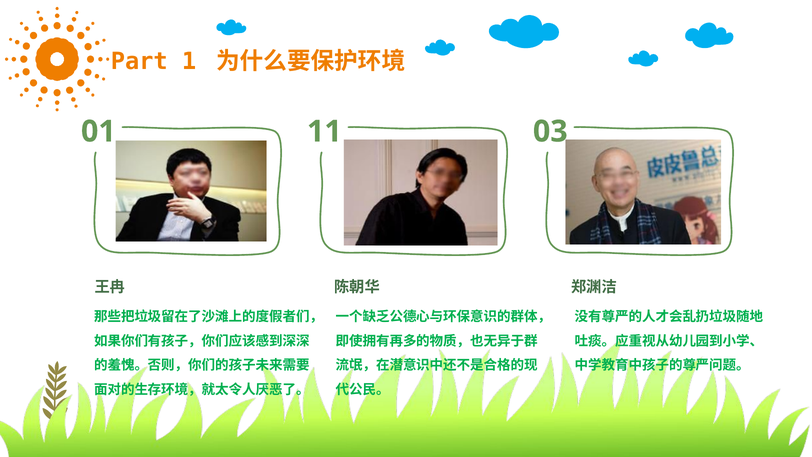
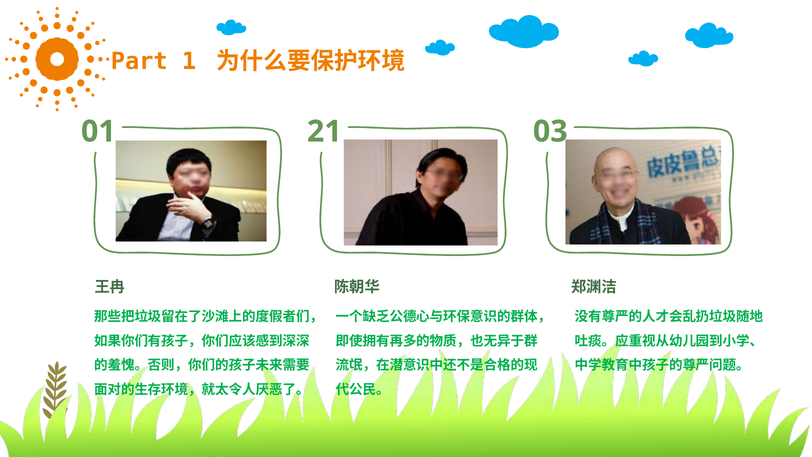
11: 11 -> 21 (324, 131)
